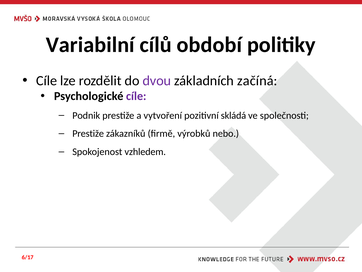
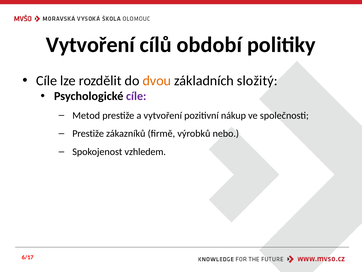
Variabilní: Variabilní -> Vytvoření (90, 45)
dvou colour: purple -> orange (157, 81)
začíná: začíná -> složitý (257, 81)
Podnik: Podnik -> Metod (86, 115)
skládá: skládá -> nákup (233, 115)
